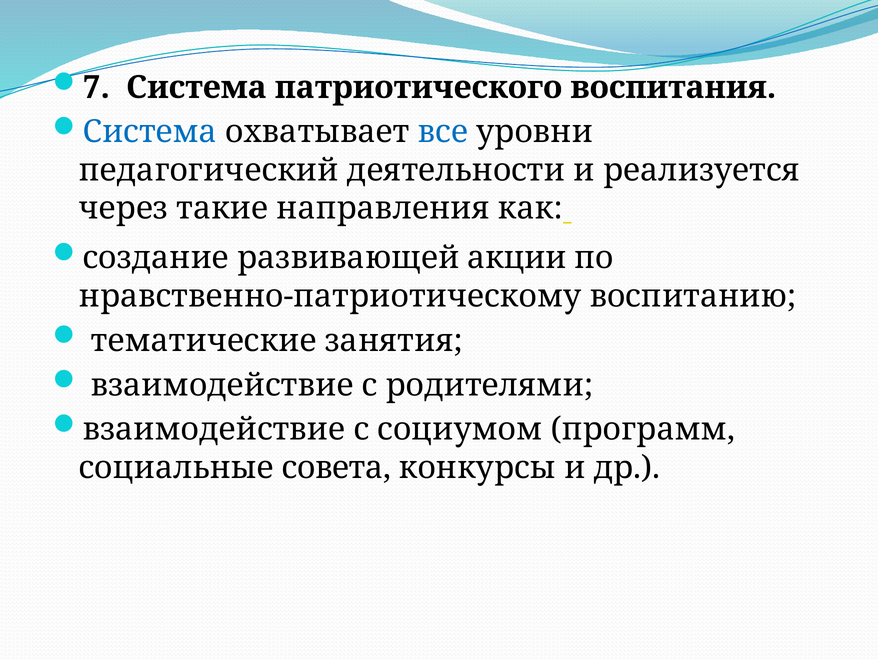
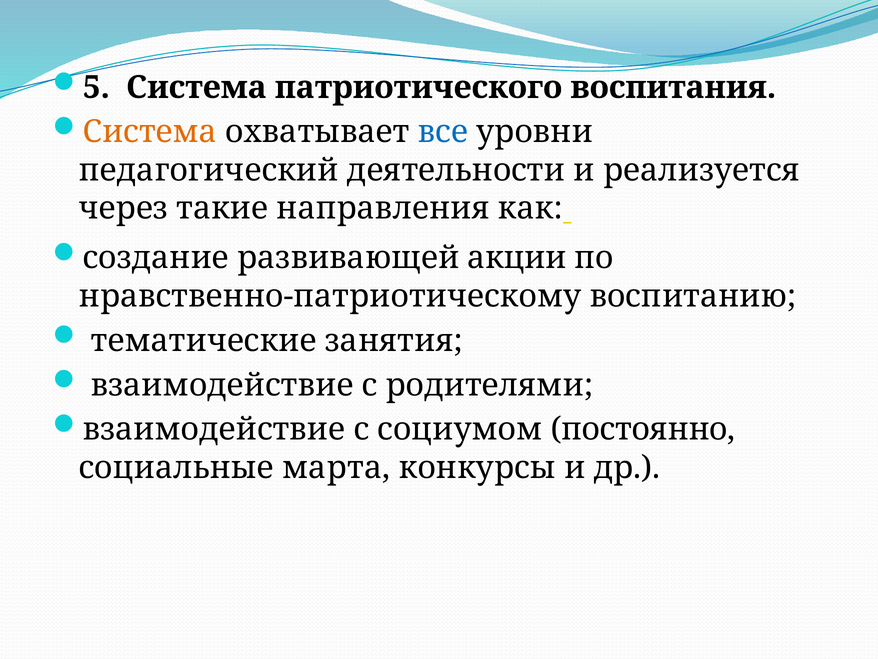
7: 7 -> 5 (96, 87)
Система colour: blue -> orange (150, 132)
программ: программ -> постоянно (643, 429)
совета: совета -> марта (336, 467)
